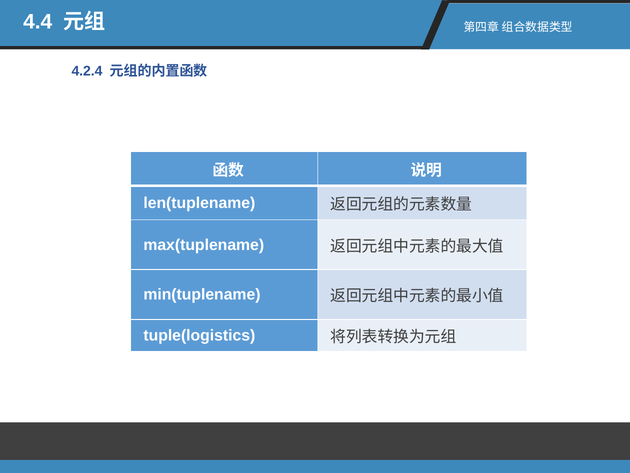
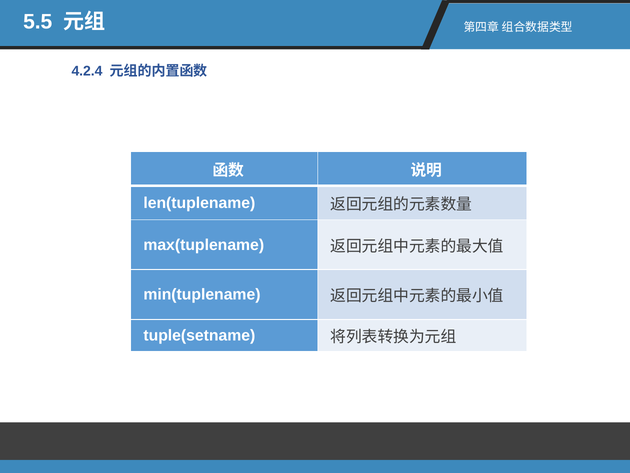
4.4: 4.4 -> 5.5 (38, 22)
tuple(logistics: tuple(logistics -> tuple(setname (199, 335)
